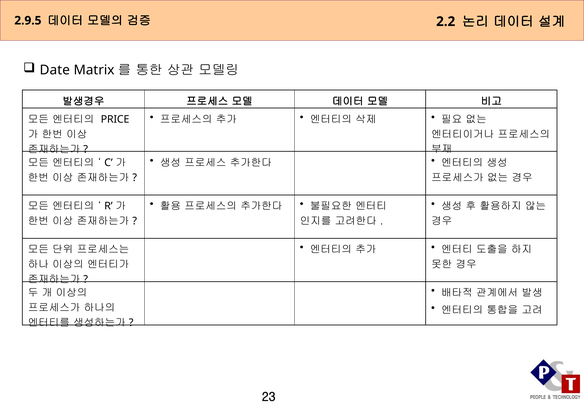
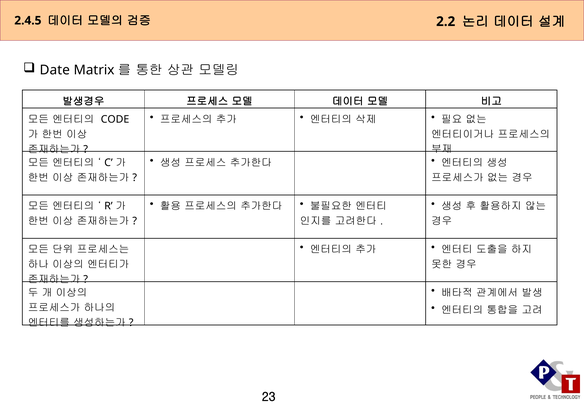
2.9.5: 2.9.5 -> 2.4.5 (28, 20)
PRICE: PRICE -> CODE (115, 119)
